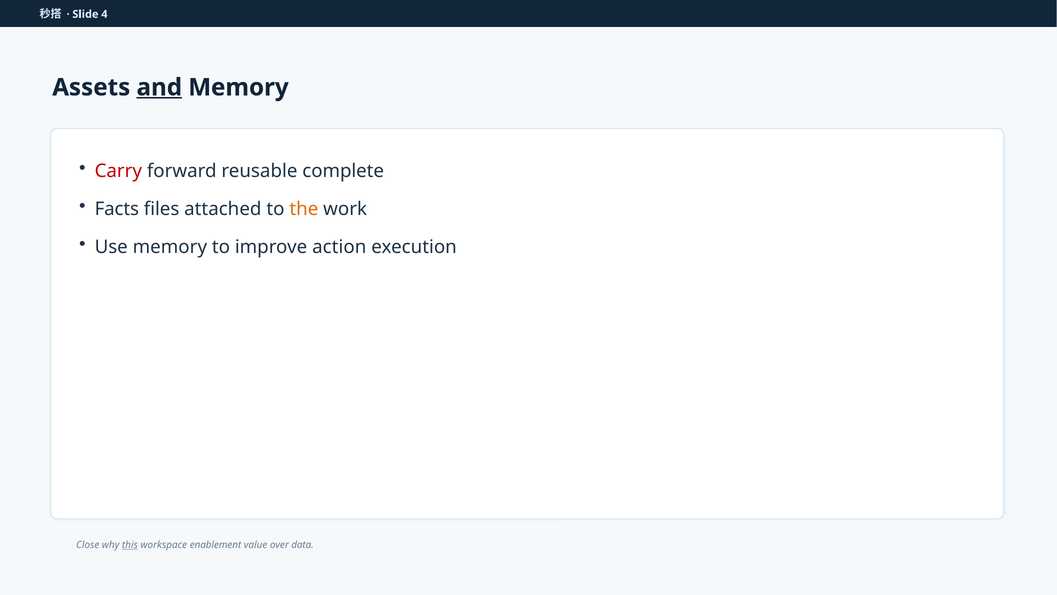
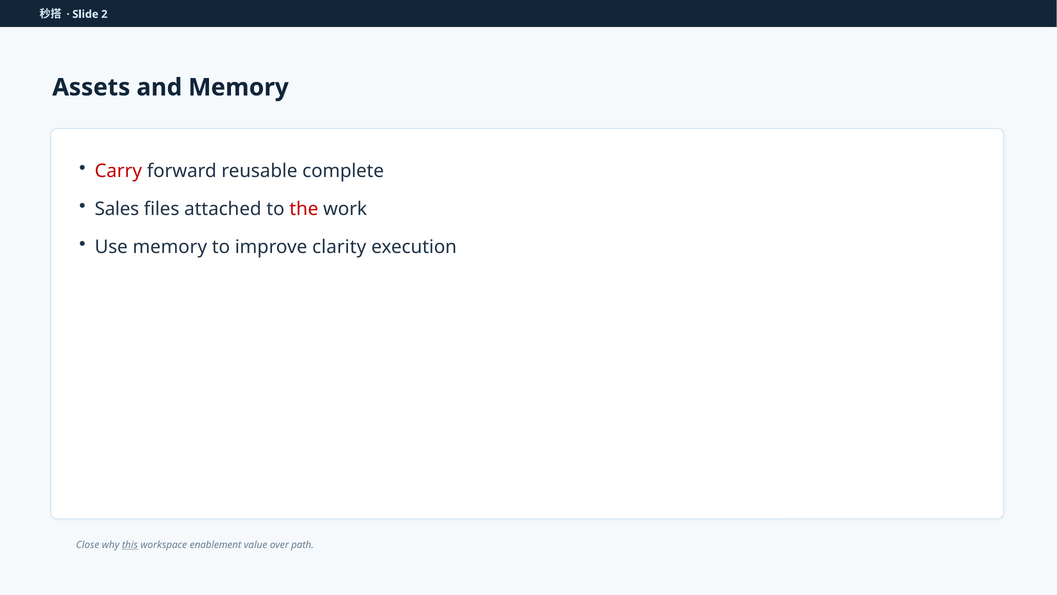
4: 4 -> 2 (104, 14)
and underline: present -> none (159, 87)
Facts: Facts -> Sales (117, 209)
the colour: orange -> red (304, 209)
action: action -> clarity (339, 247)
data: data -> path (303, 544)
